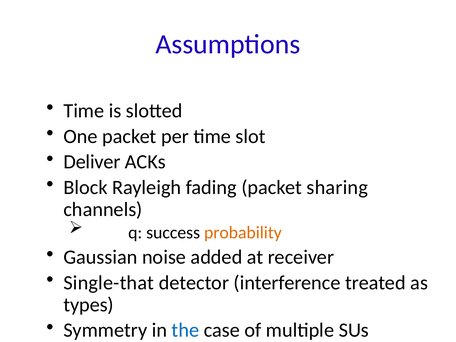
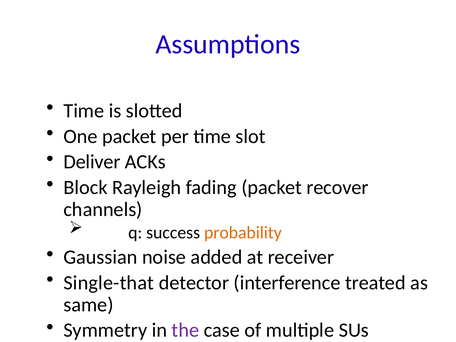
sharing: sharing -> recover (337, 188)
types: types -> same (89, 305)
the colour: blue -> purple (185, 330)
